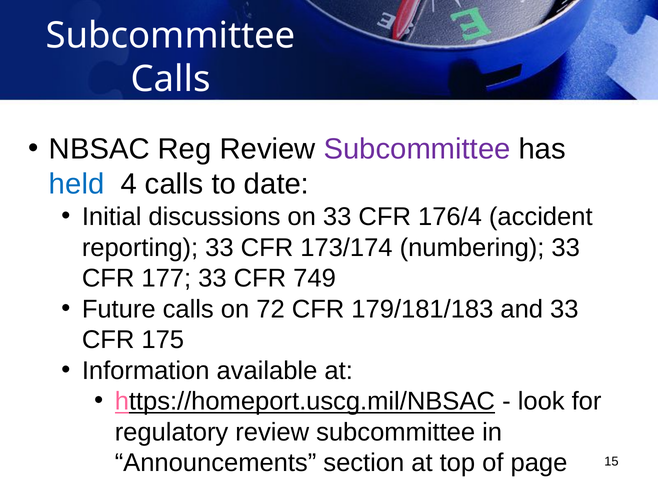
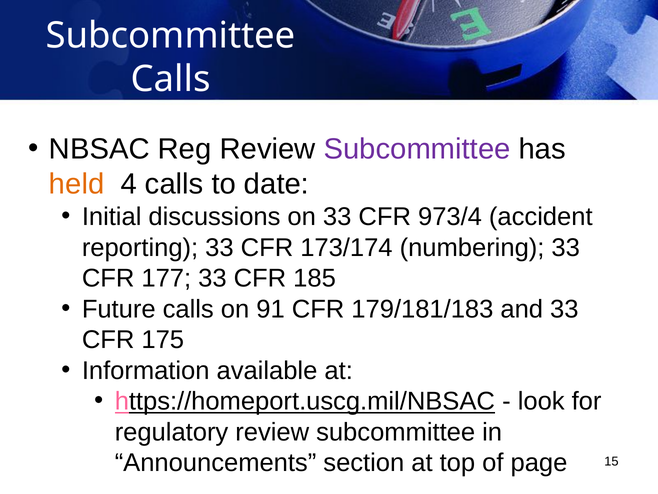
held colour: blue -> orange (77, 184)
176/4: 176/4 -> 973/4 (450, 217)
749: 749 -> 185 (315, 278)
72: 72 -> 91 (270, 309)
